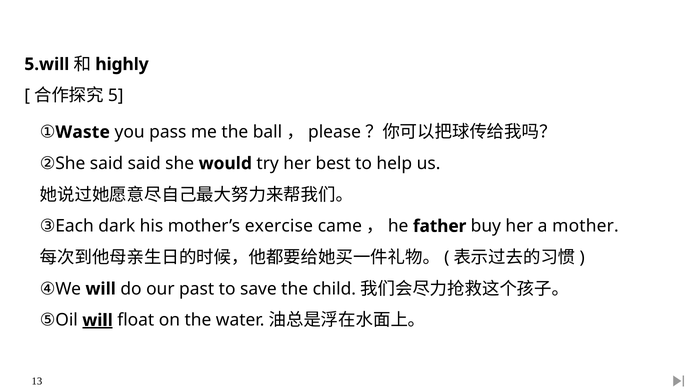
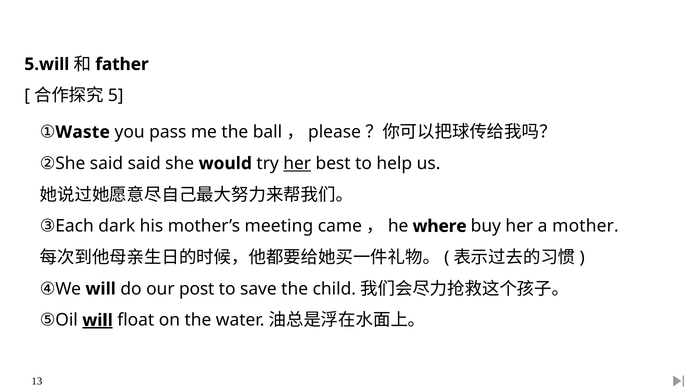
highly: highly -> father (122, 64)
her underline: none -> present (297, 163)
exercise: exercise -> meeting (279, 226)
father: father -> where (440, 226)
past: past -> post (197, 289)
